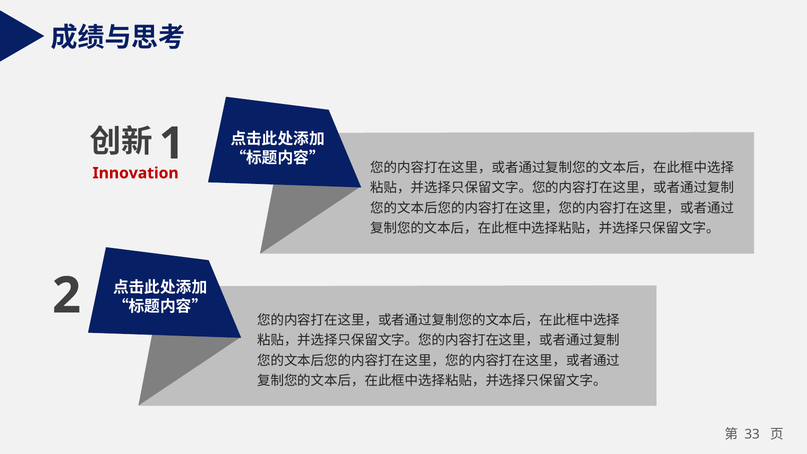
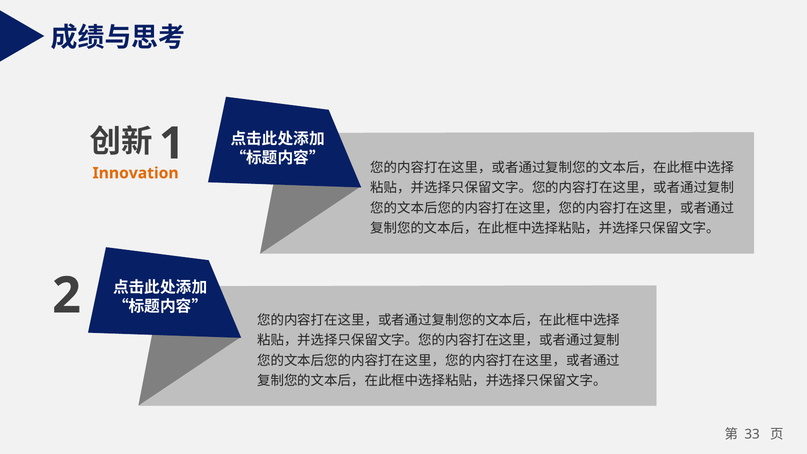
Innovation colour: red -> orange (136, 173)
